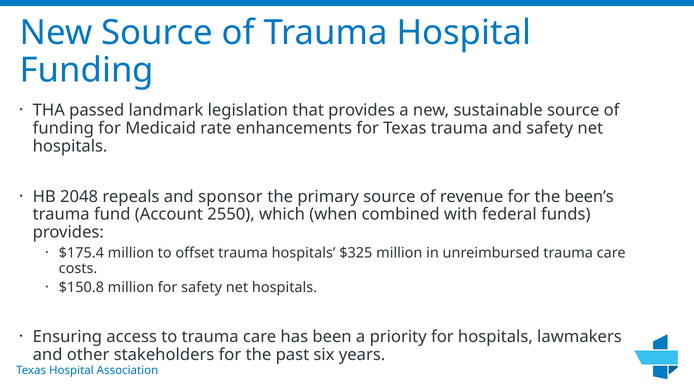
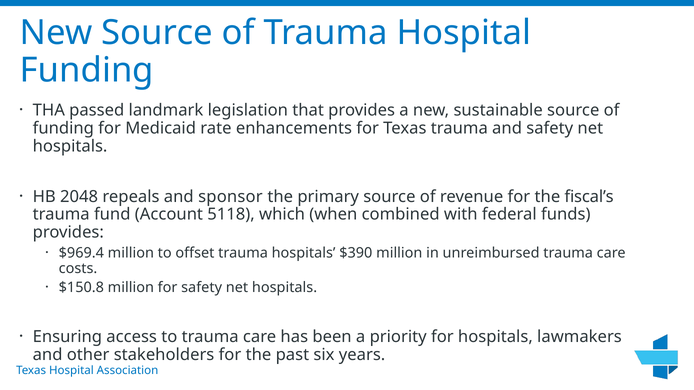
been’s: been’s -> fiscal’s (589, 197)
2550: 2550 -> 5118 (231, 215)
$175.4: $175.4 -> $969.4 (81, 253)
$325: $325 -> $390 (356, 253)
